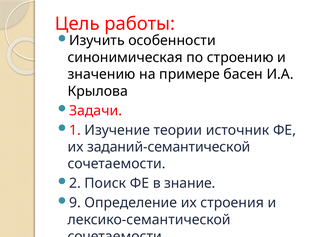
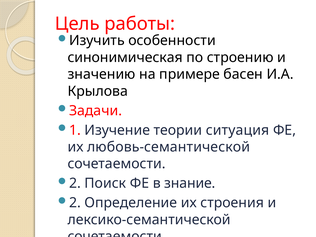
источник: источник -> ситуация (238, 130)
заданий-семантической: заданий-семантической -> любовь-семантической (169, 147)
9: 9 -> 2 (75, 203)
